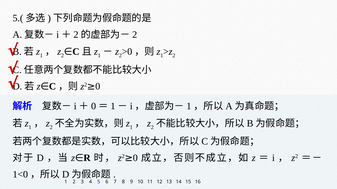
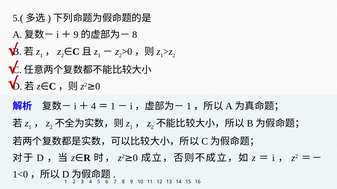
2: 2 -> 9 (76, 35)
2: 2 -> 8 (135, 35)
0: 0 -> 4 (94, 107)
